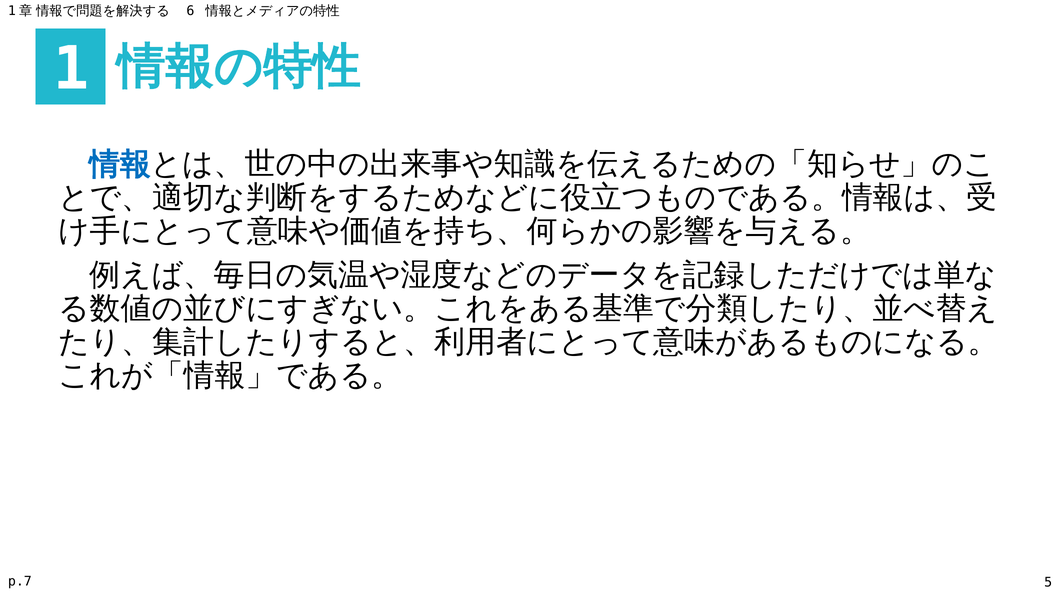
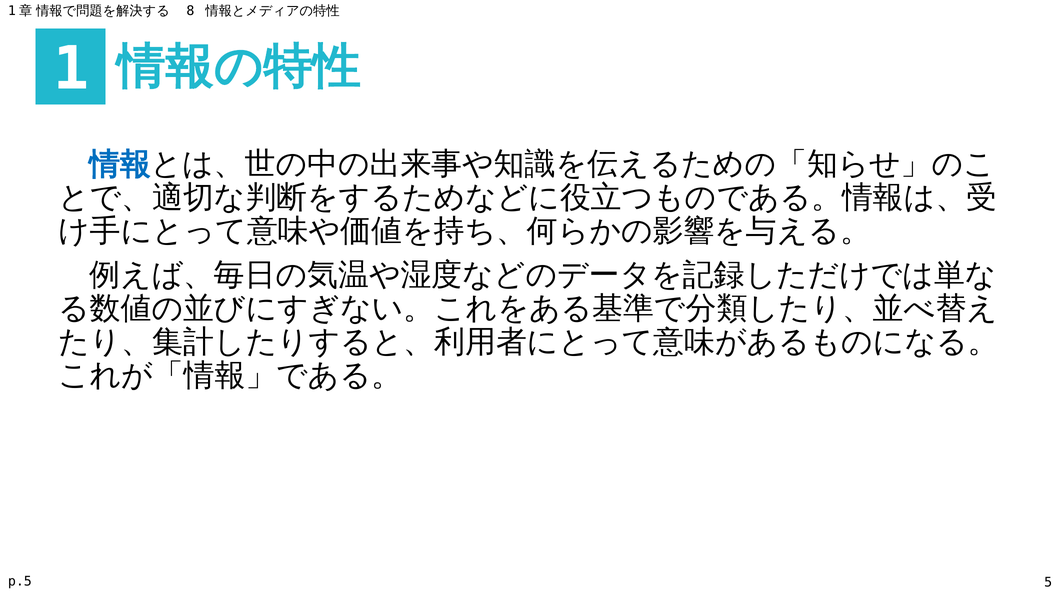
6: 6 -> 8 (190, 11)
p.7: p.7 -> p.5 (20, 582)
